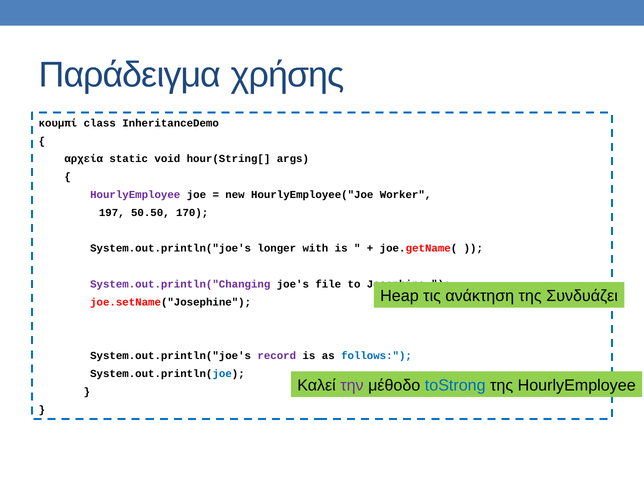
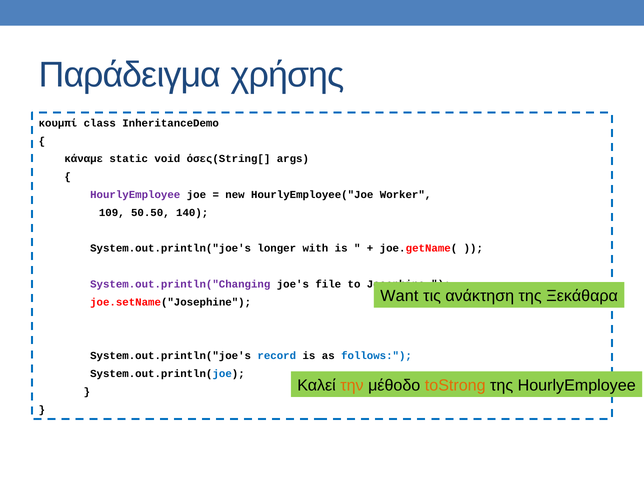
αρχεία: αρχεία -> κάναμε (84, 159)
hour(String[: hour(String[ -> όσες(String[ (228, 159)
197: 197 -> 109 (112, 213)
170: 170 -> 140 (192, 213)
Heap: Heap -> Want (399, 296)
Συνδυάζει: Συνδυάζει -> Ξεκάθαρα (582, 296)
record colour: purple -> blue (277, 356)
την colour: purple -> orange (352, 385)
toStrong colour: blue -> orange (455, 385)
